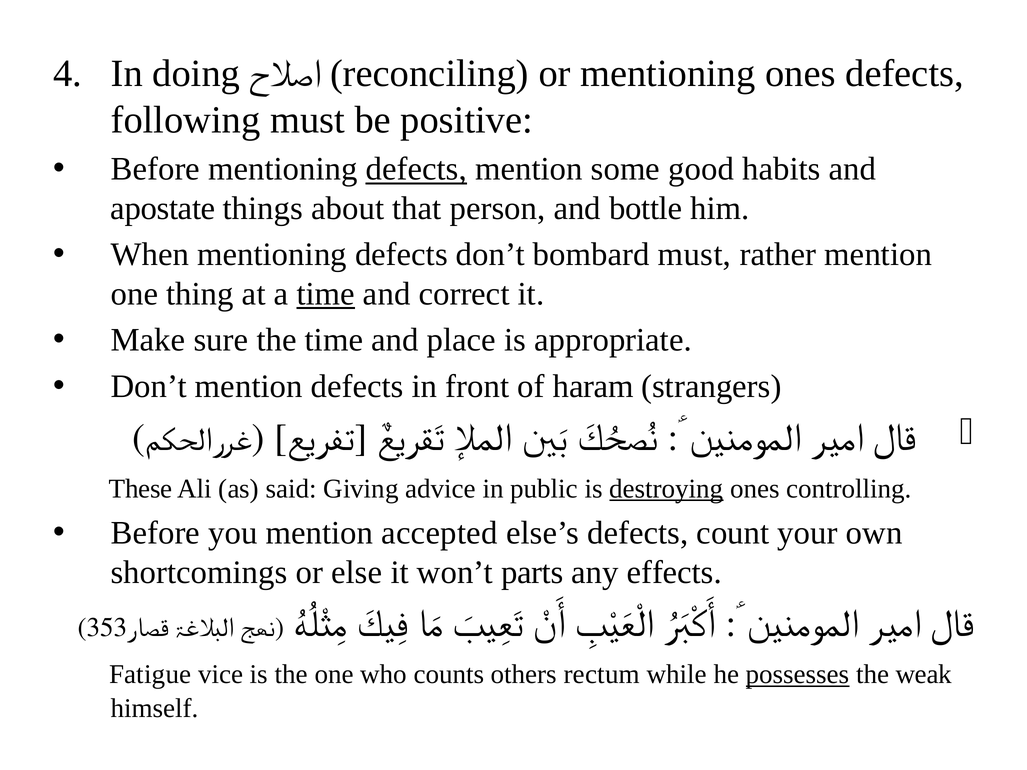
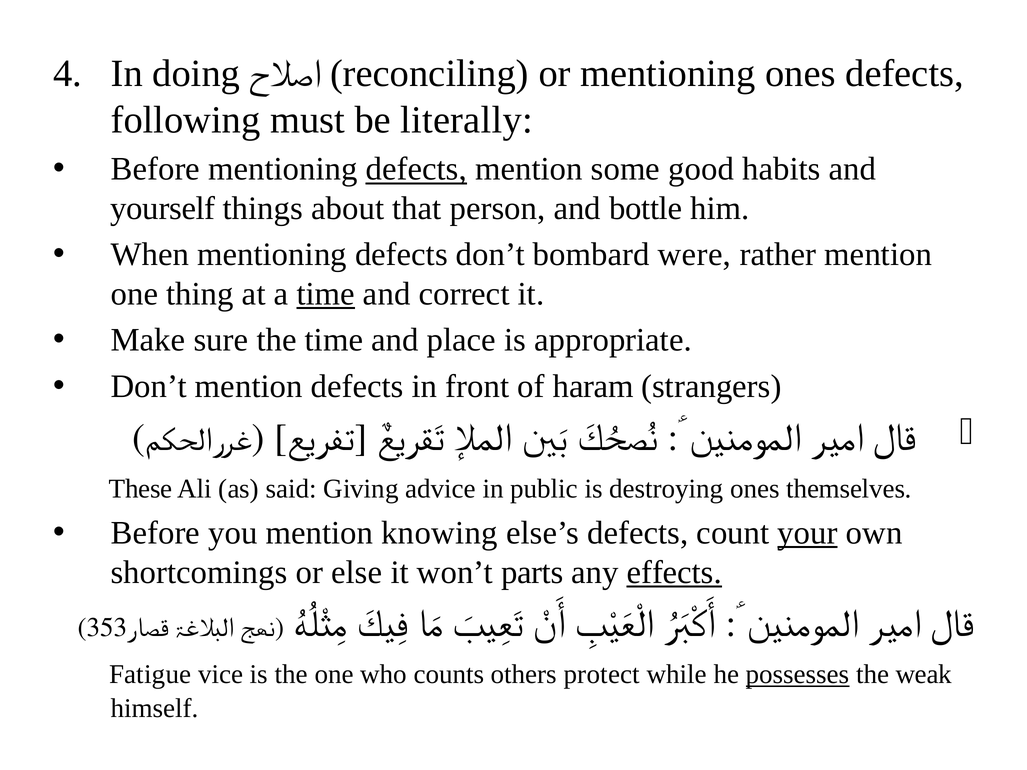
positive: positive -> literally (467, 120)
apostate: apostate -> yourself (163, 209)
bombard must: must -> were (695, 255)
destroying underline: present -> none (666, 489)
controlling: controlling -> themselves (849, 489)
accepted: accepted -> knowing (439, 533)
your underline: none -> present (808, 533)
effects underline: none -> present (674, 572)
rectum: rectum -> protect (602, 675)
